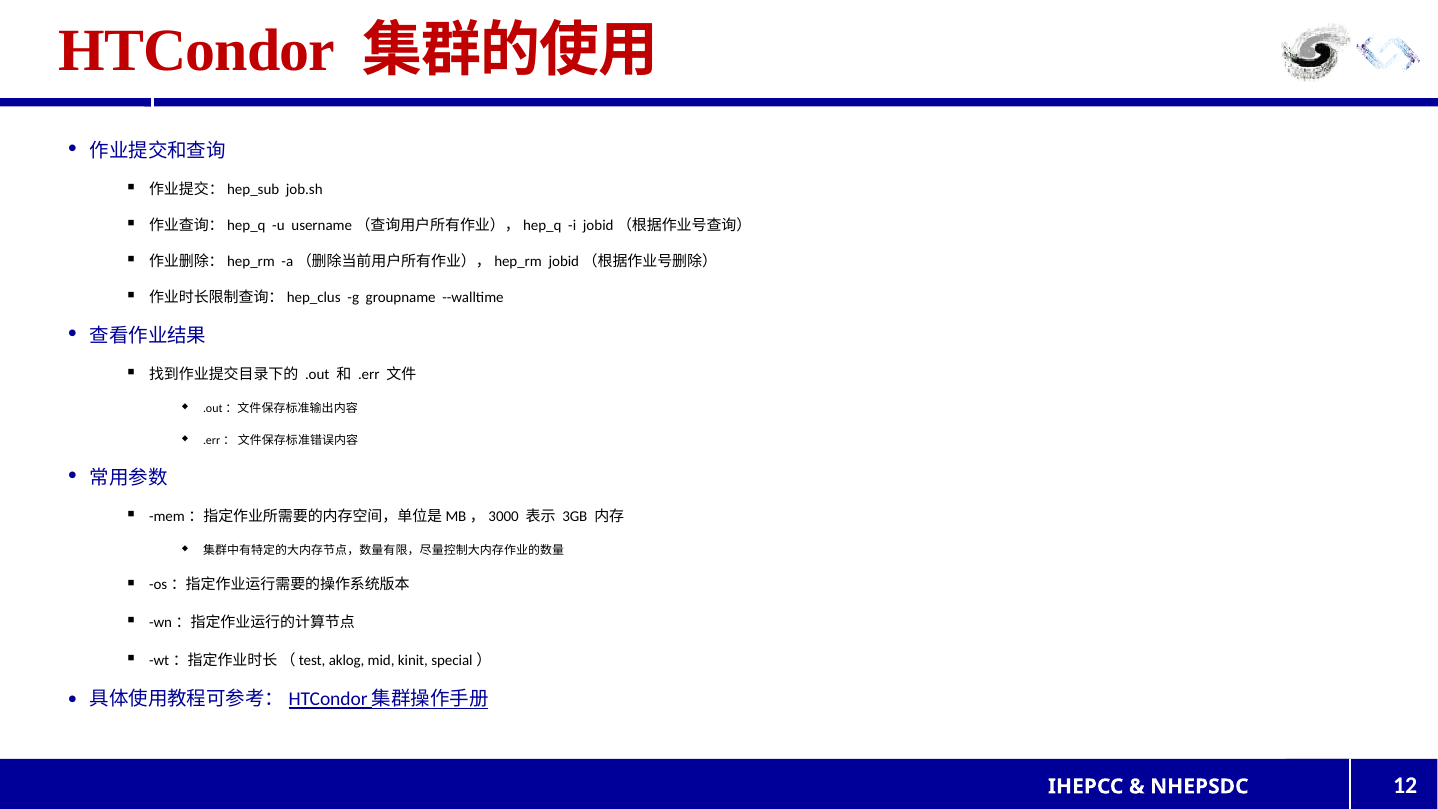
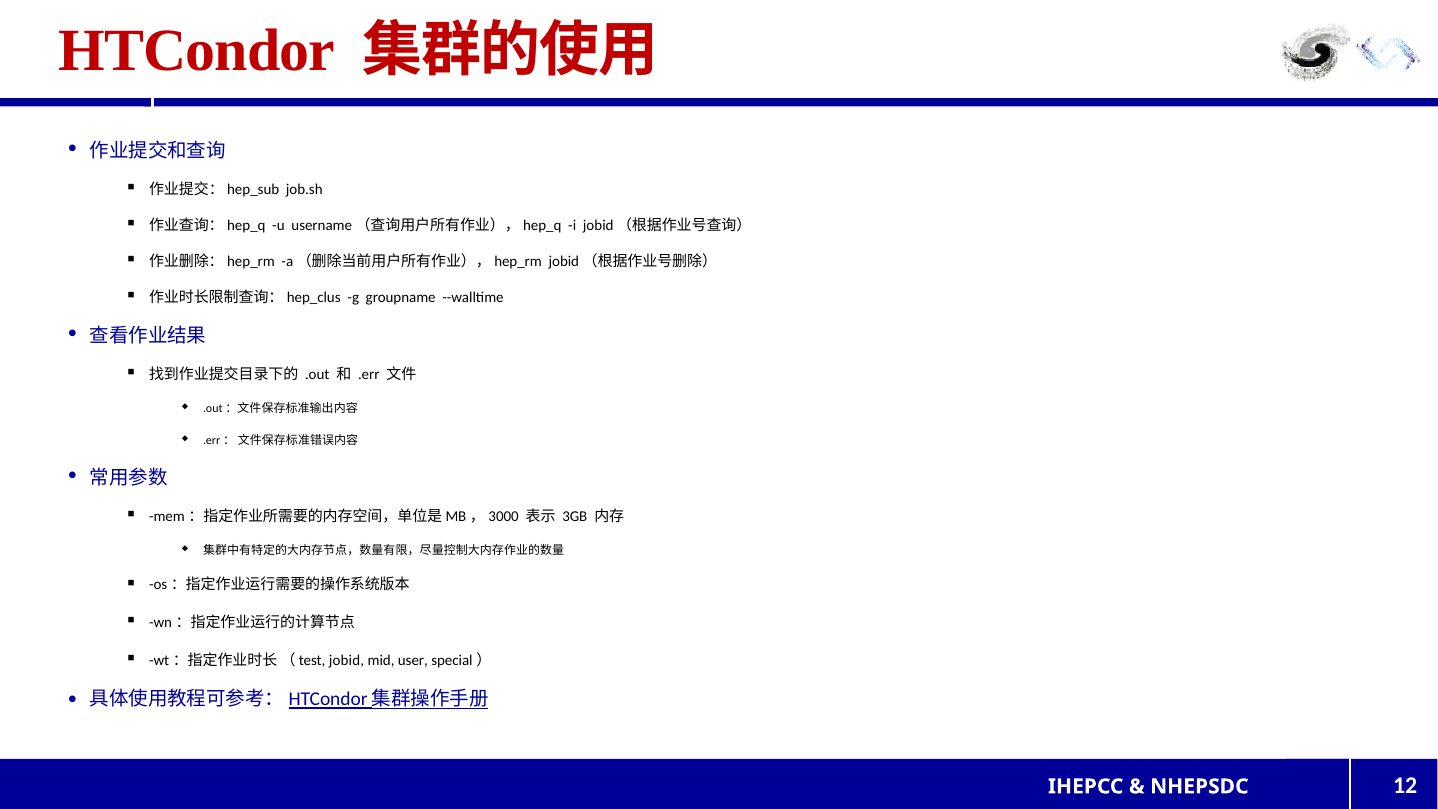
aklog: aklog -> jobid (346, 660)
kinit: kinit -> user (413, 660)
